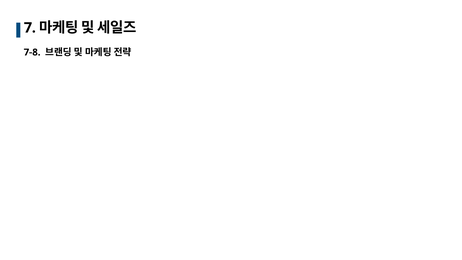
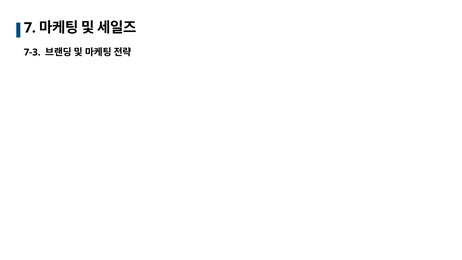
7-8: 7-8 -> 7-3 (32, 52)
